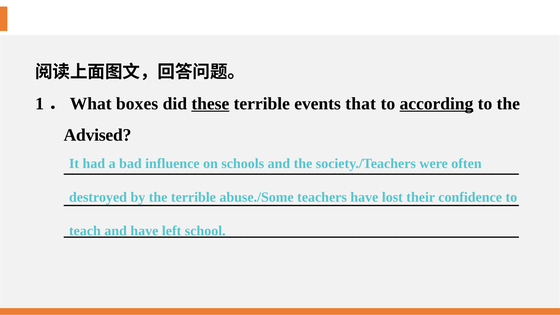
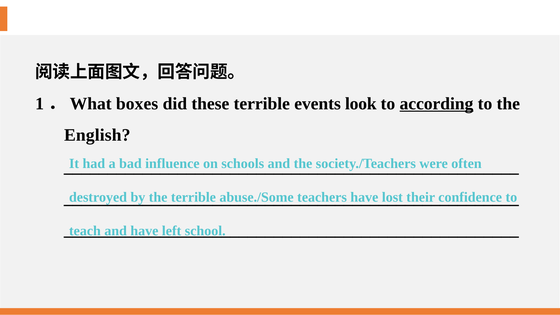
these underline: present -> none (210, 104)
that: that -> look (361, 104)
Advised: Advised -> English (97, 135)
